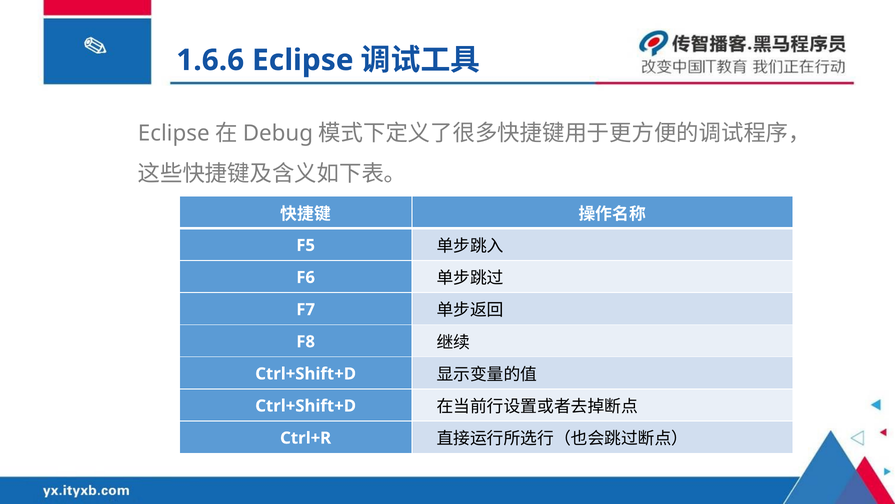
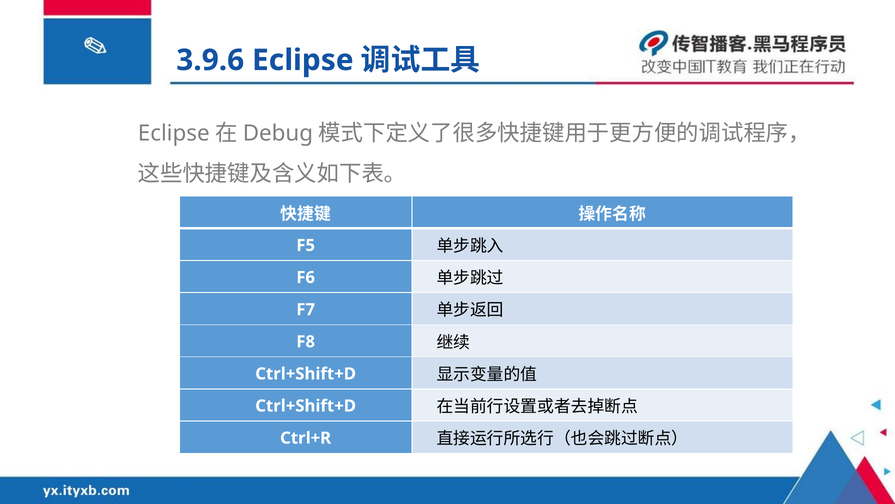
1.6.6: 1.6.6 -> 3.9.6 (210, 60)
